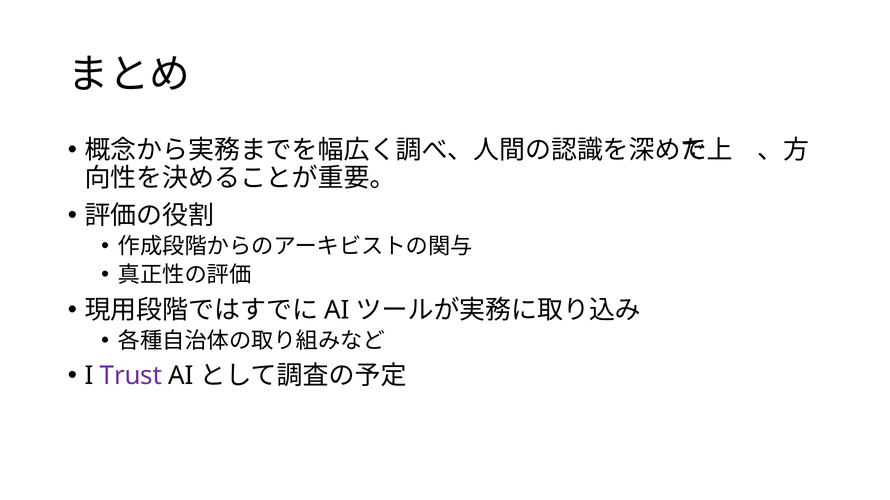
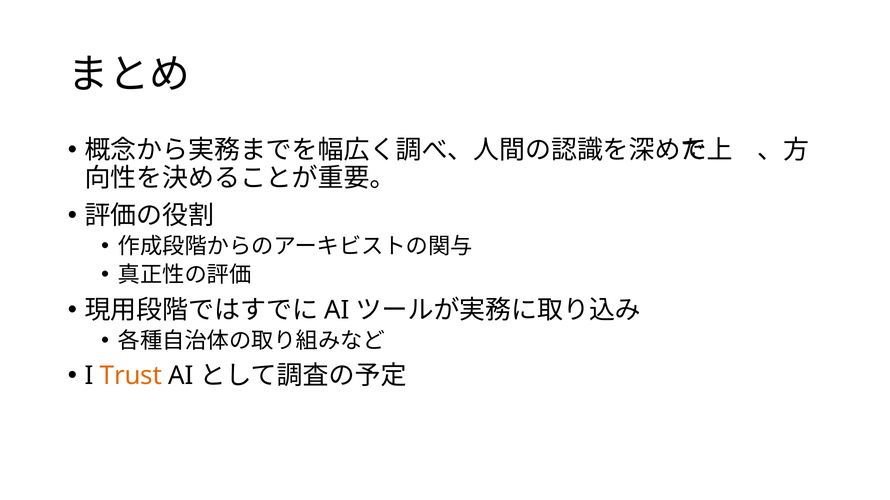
Trust colour: purple -> orange (131, 376)
